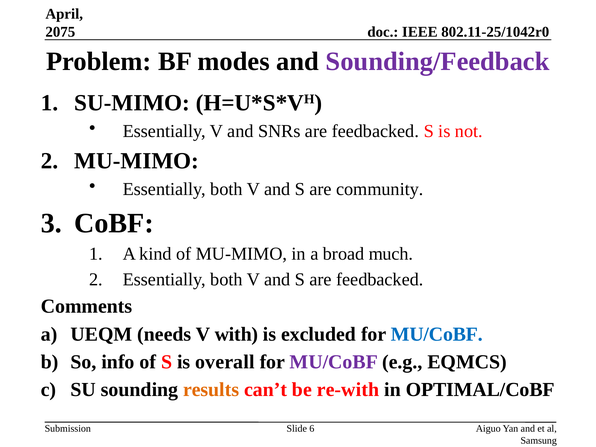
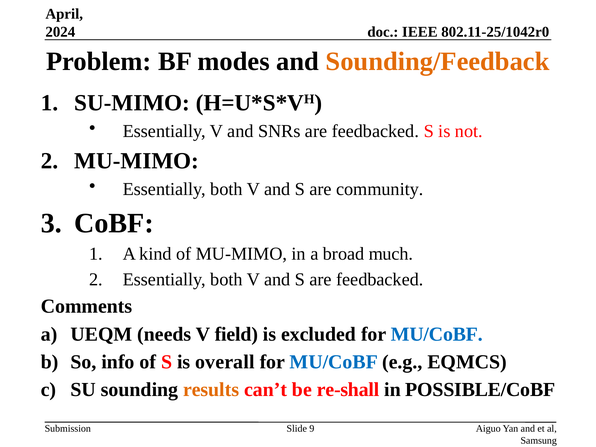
2075: 2075 -> 2024 (60, 32)
Sounding/Feedback colour: purple -> orange (438, 61)
with: with -> field (236, 334)
MU/CoBF colour: purple -> blue (334, 362)
re-with: re-with -> re-shall (348, 390)
OPTIMAL/CoBF: OPTIMAL/CoBF -> POSSIBLE/CoBF (480, 390)
6: 6 -> 9 (312, 429)
